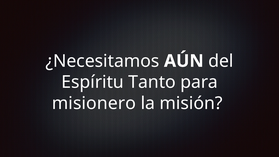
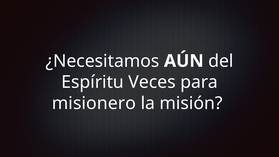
Tanto: Tanto -> Veces (152, 82)
